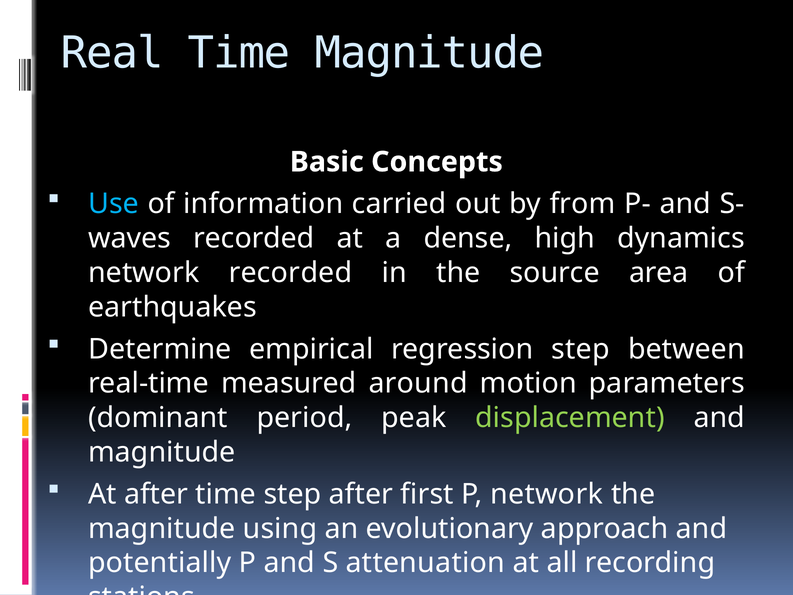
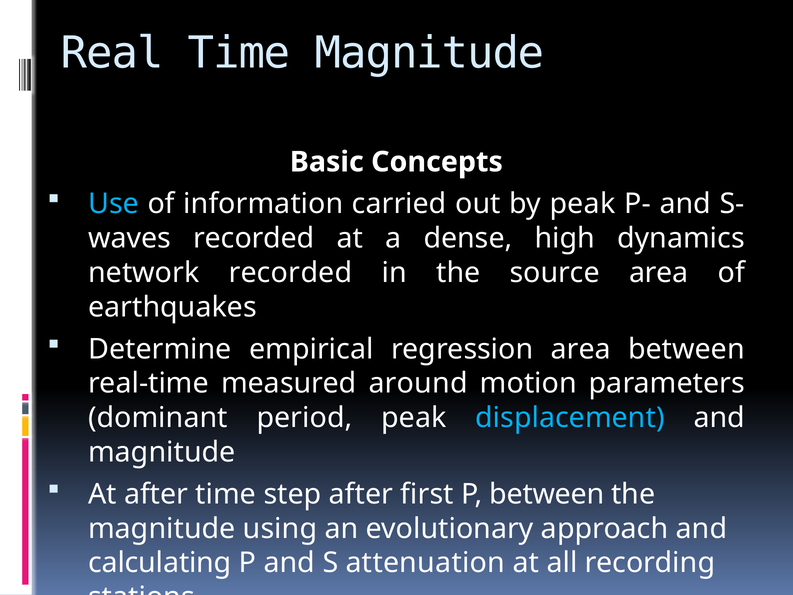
by from: from -> peak (582, 204)
regression step: step -> area (581, 349)
displacement colour: light green -> light blue (570, 418)
P network: network -> between (547, 494)
potentially: potentially -> calculating (160, 563)
